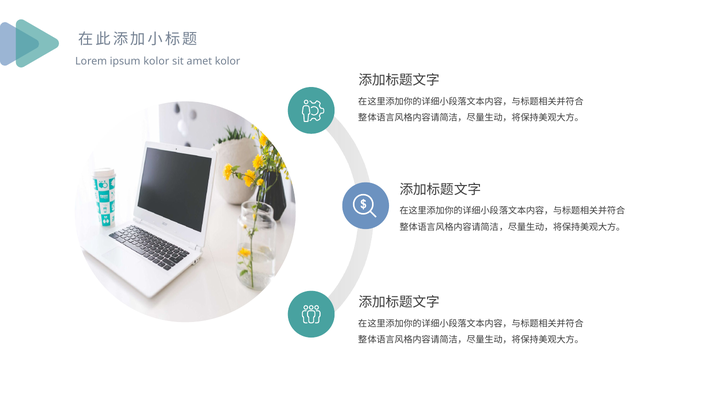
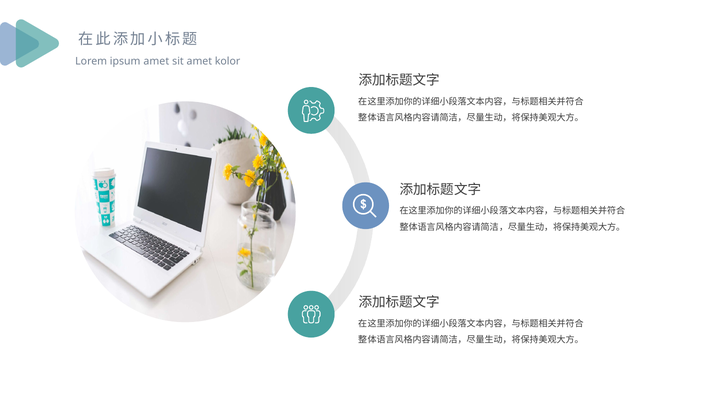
ipsum kolor: kolor -> amet (156, 61)
